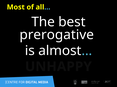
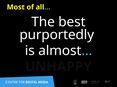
prerogative: prerogative -> purportedly (57, 35)
